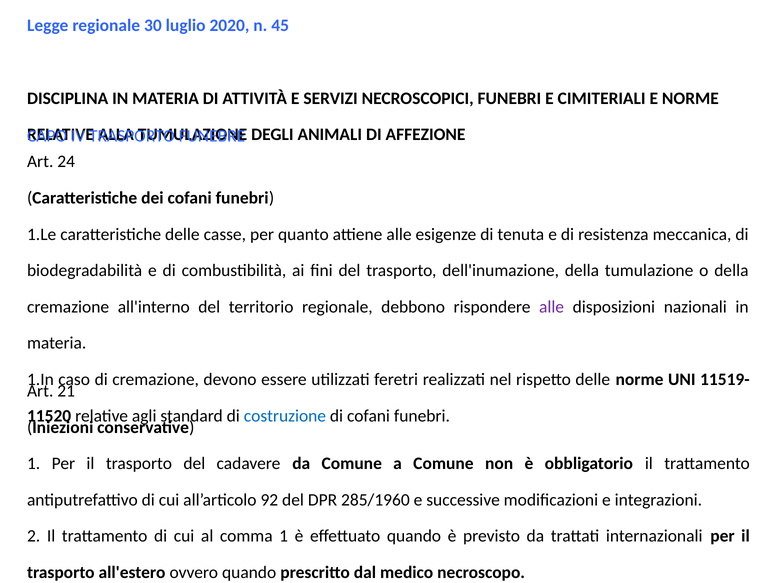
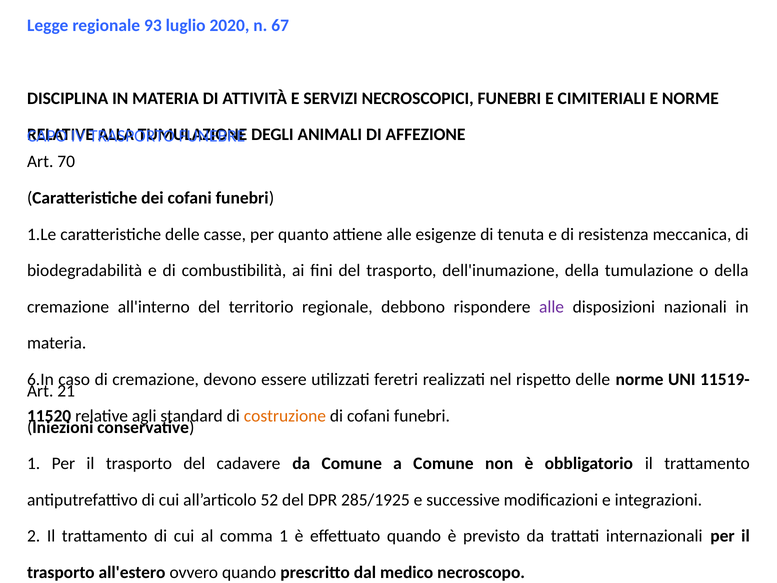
30: 30 -> 93 (153, 26)
45: 45 -> 67 (280, 26)
24: 24 -> 70 (66, 162)
1.In: 1.In -> 6.In (40, 379)
costruzione colour: blue -> orange (285, 416)
92: 92 -> 52 (269, 500)
285/1960: 285/1960 -> 285/1925 (375, 500)
